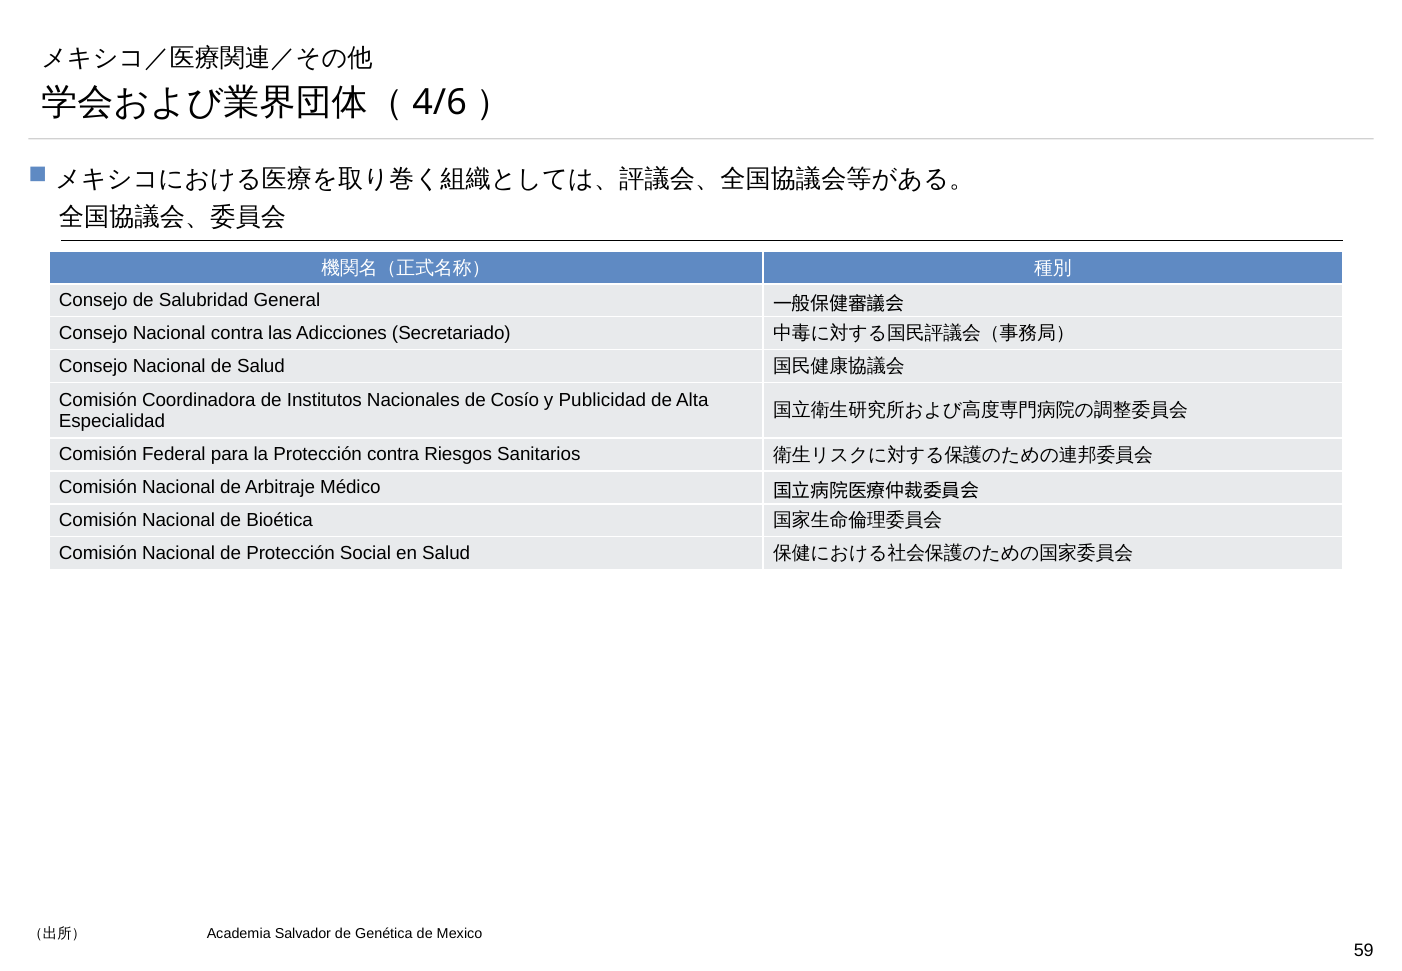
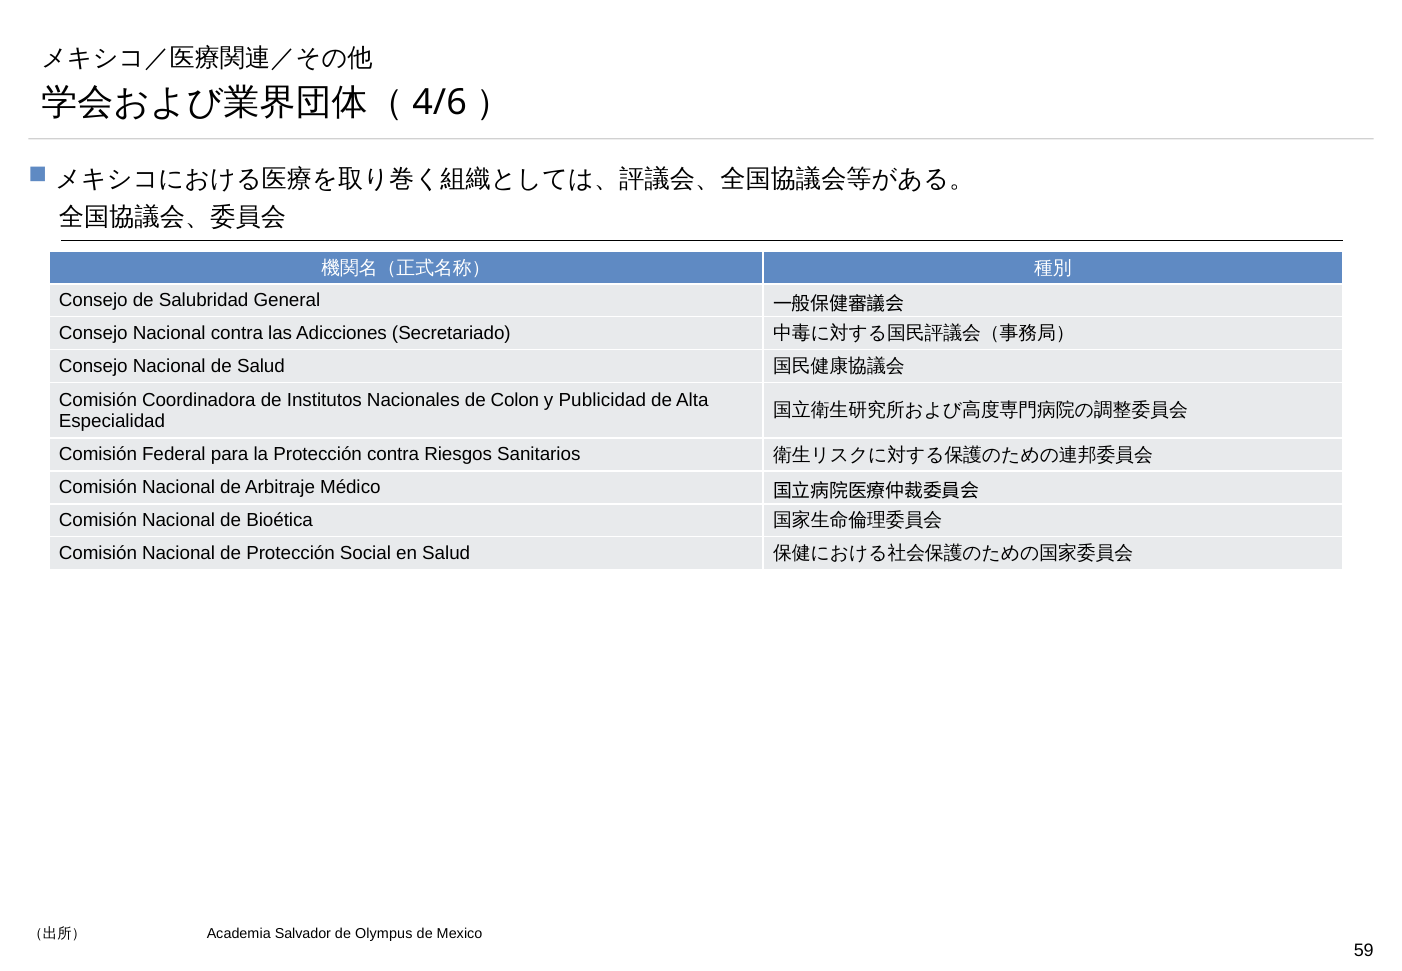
Cosío: Cosío -> Colon (515, 400)
Genética: Genética -> Olympus (384, 933)
